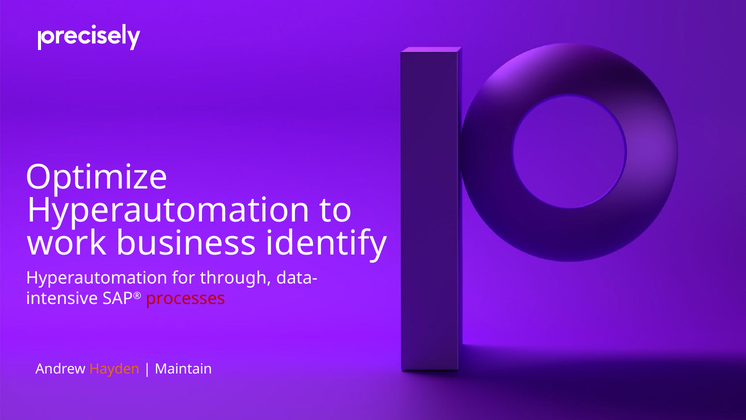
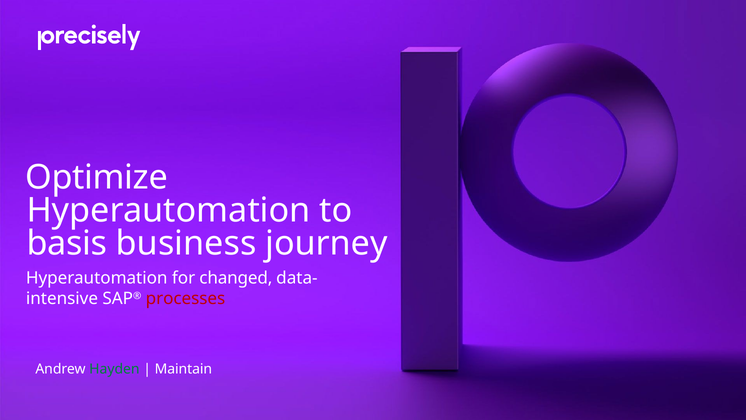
work: work -> basis (67, 243)
identify: identify -> journey (326, 243)
through: through -> changed (236, 278)
Hayden colour: orange -> green (114, 369)
